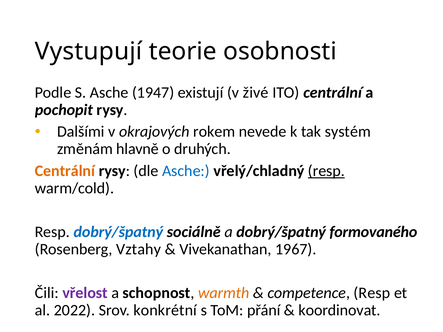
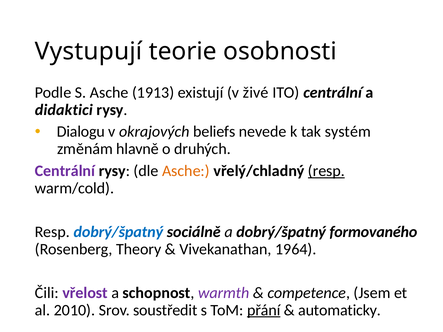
1947: 1947 -> 1913 (153, 93)
pochopit: pochopit -> didaktici (64, 110)
Dalšími: Dalšími -> Dialogu (81, 132)
rokem: rokem -> beliefs (214, 132)
Centrální colour: orange -> purple (65, 171)
Asche colour: blue -> orange (186, 171)
Vztahy: Vztahy -> Theory (139, 249)
1967: 1967 -> 1964 (296, 249)
warmth colour: orange -> purple (224, 293)
competence Resp: Resp -> Jsem (372, 293)
2022: 2022 -> 2010 (74, 310)
konkrétní: konkrétní -> soustředit (165, 310)
přání underline: none -> present (264, 310)
koordinovat: koordinovat -> automaticky (340, 310)
